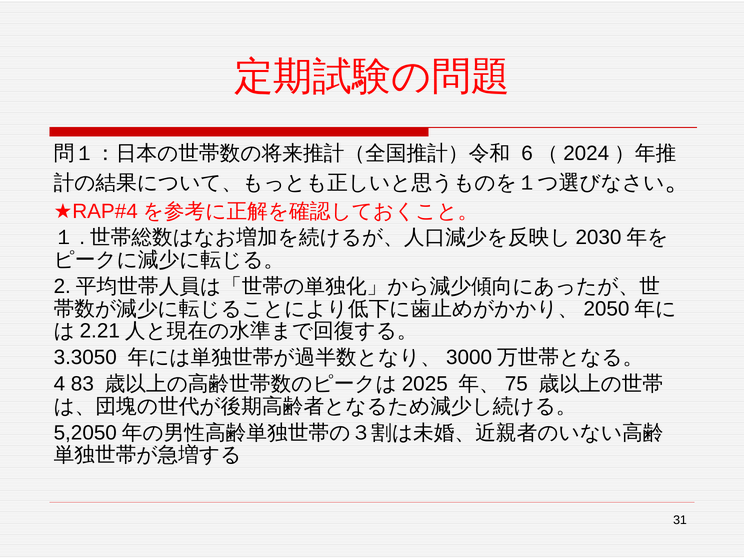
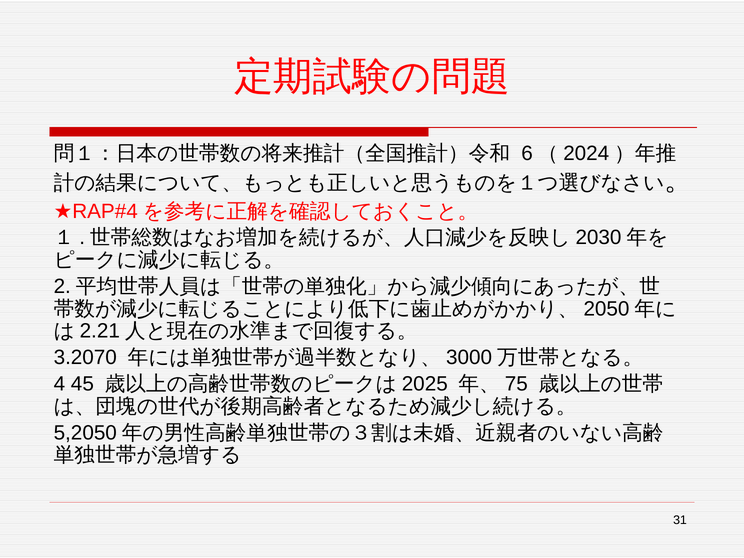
3.3050: 3.3050 -> 3.2070 (85, 358)
83: 83 -> 45 (82, 384)
